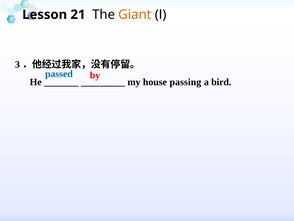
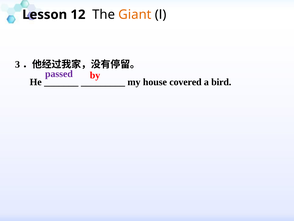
21: 21 -> 12 (78, 15)
passed colour: blue -> purple (59, 74)
passing: passing -> covered (185, 82)
